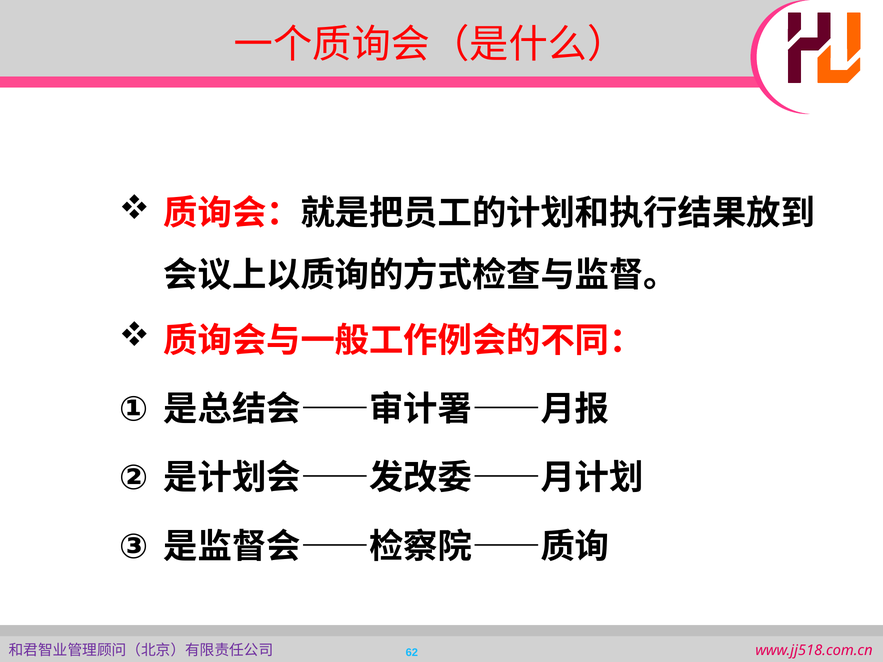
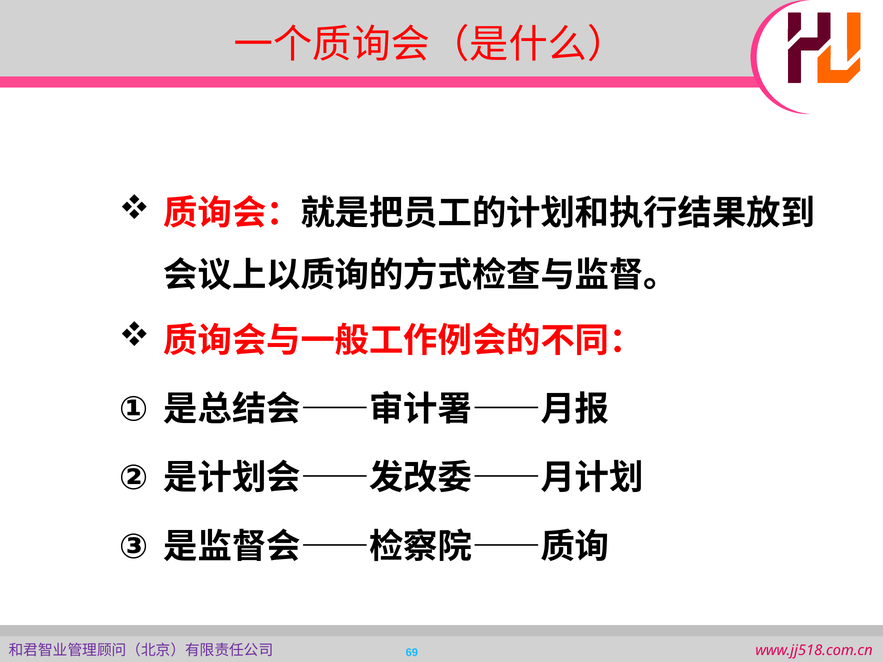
62: 62 -> 69 (412, 653)
